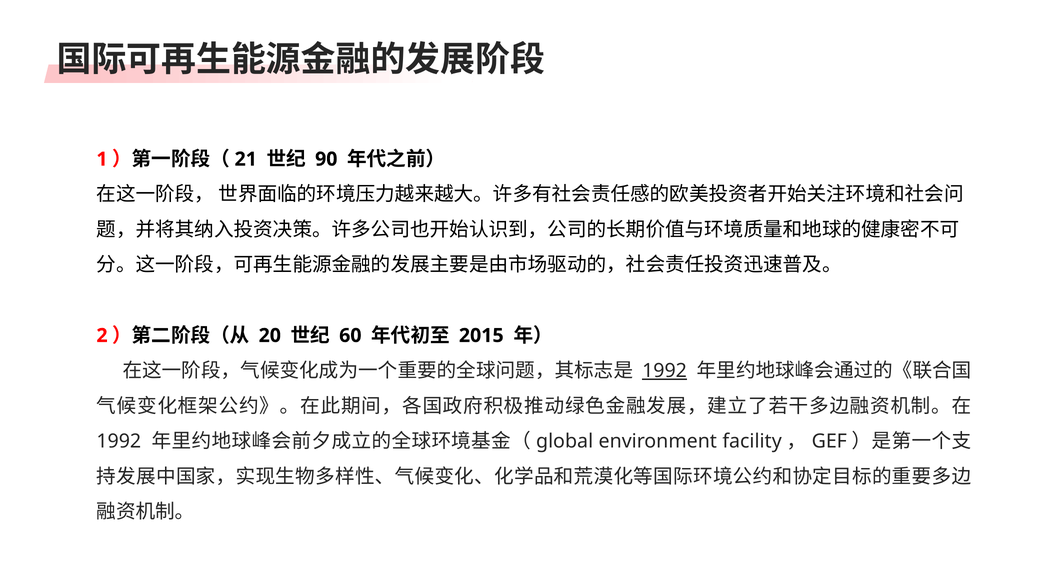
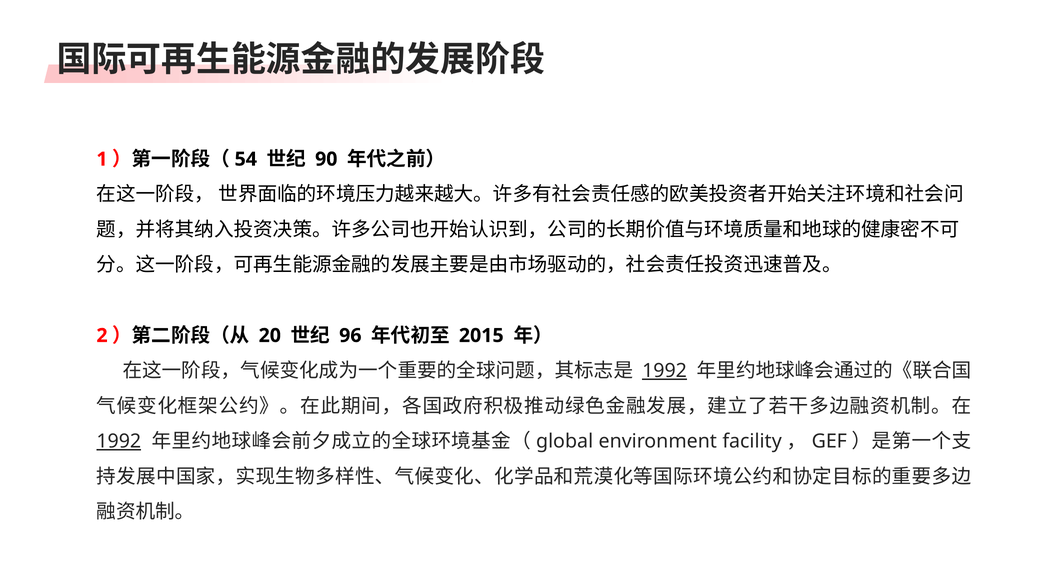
21: 21 -> 54 (246, 159)
60: 60 -> 96 (350, 336)
1992 underline: none -> present (119, 442)
